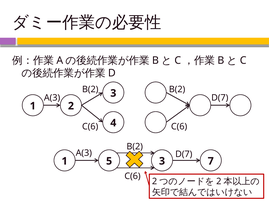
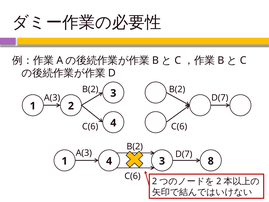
5: 5 -> 4 (109, 161)
7: 7 -> 8 (211, 161)
